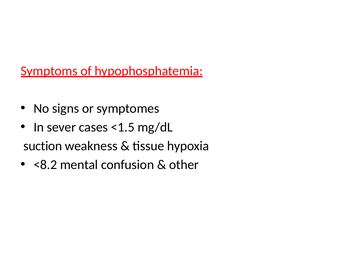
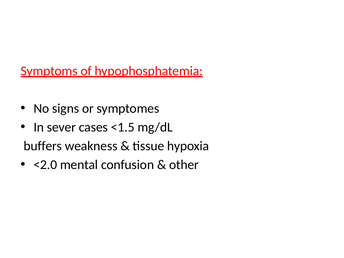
suction: suction -> buffers (43, 146)
<8.2: <8.2 -> <2.0 (45, 165)
